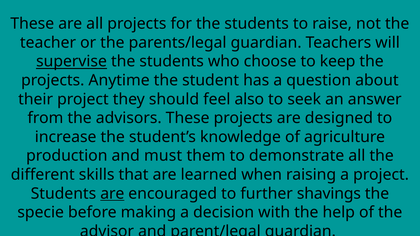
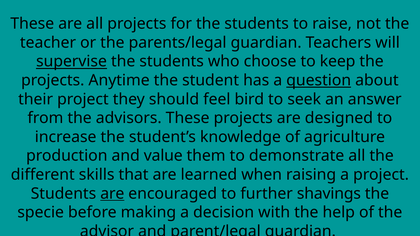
question underline: none -> present (319, 80)
also: also -> bird (249, 99)
must: must -> value (163, 156)
